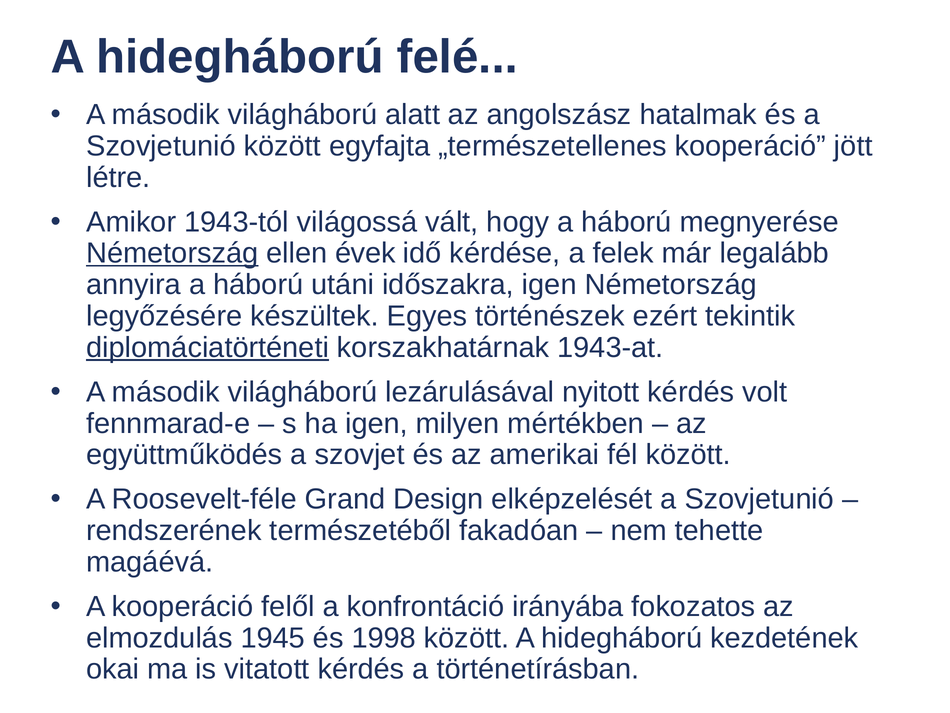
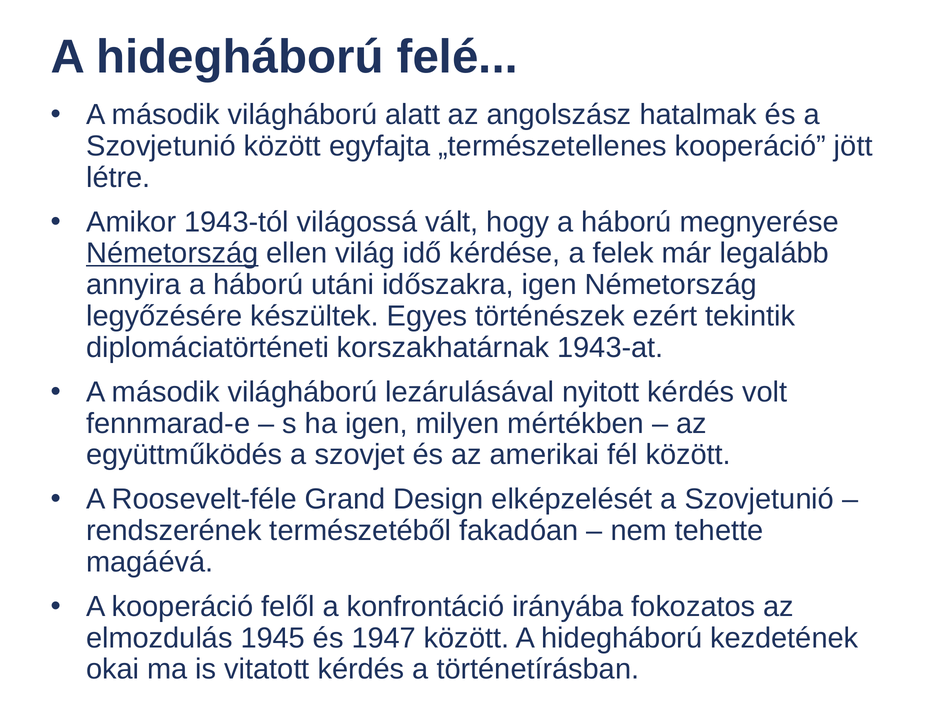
évek: évek -> világ (365, 253)
diplomáciatörténeti underline: present -> none (208, 347)
1998: 1998 -> 1947 (384, 638)
